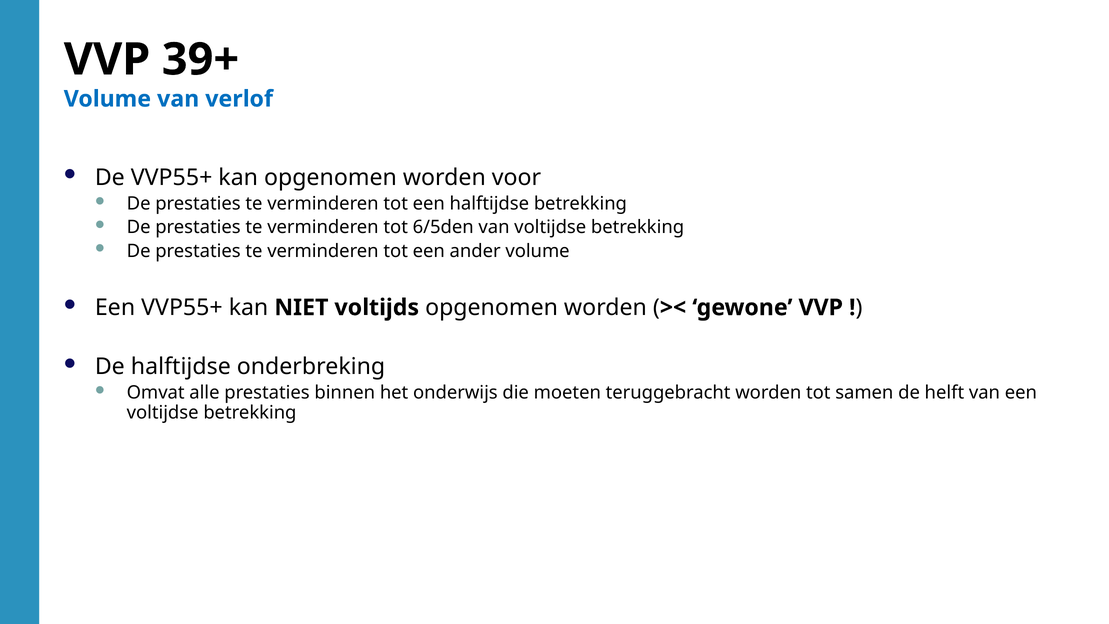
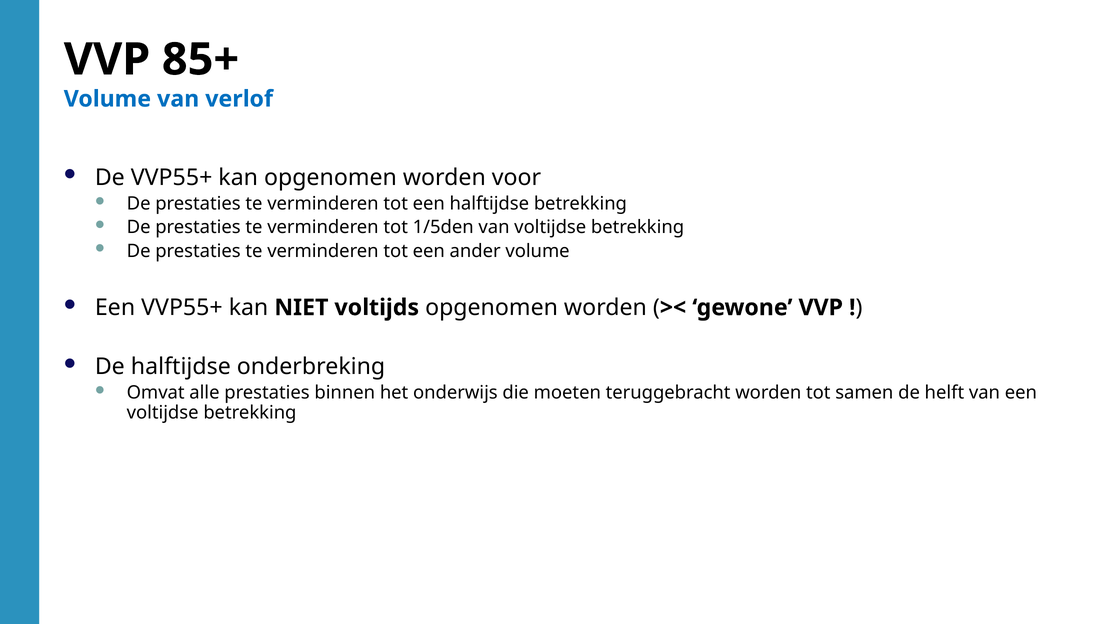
39+: 39+ -> 85+ (201, 60)
6/5den: 6/5den -> 1/5den (443, 227)
